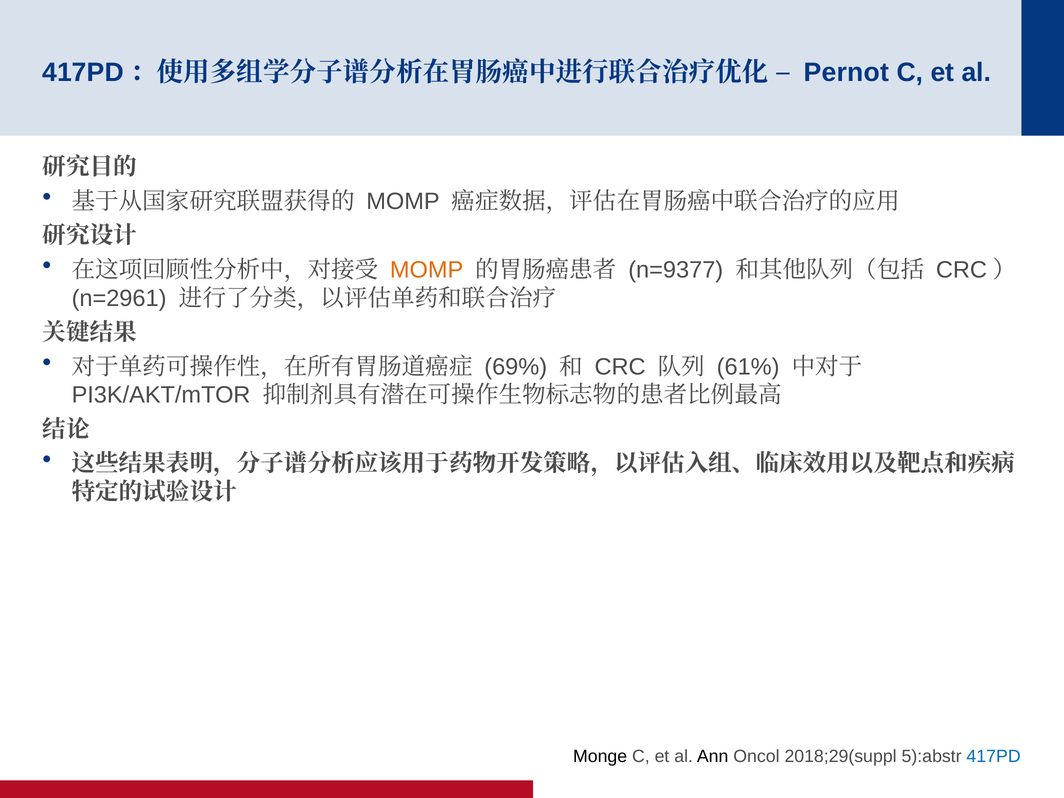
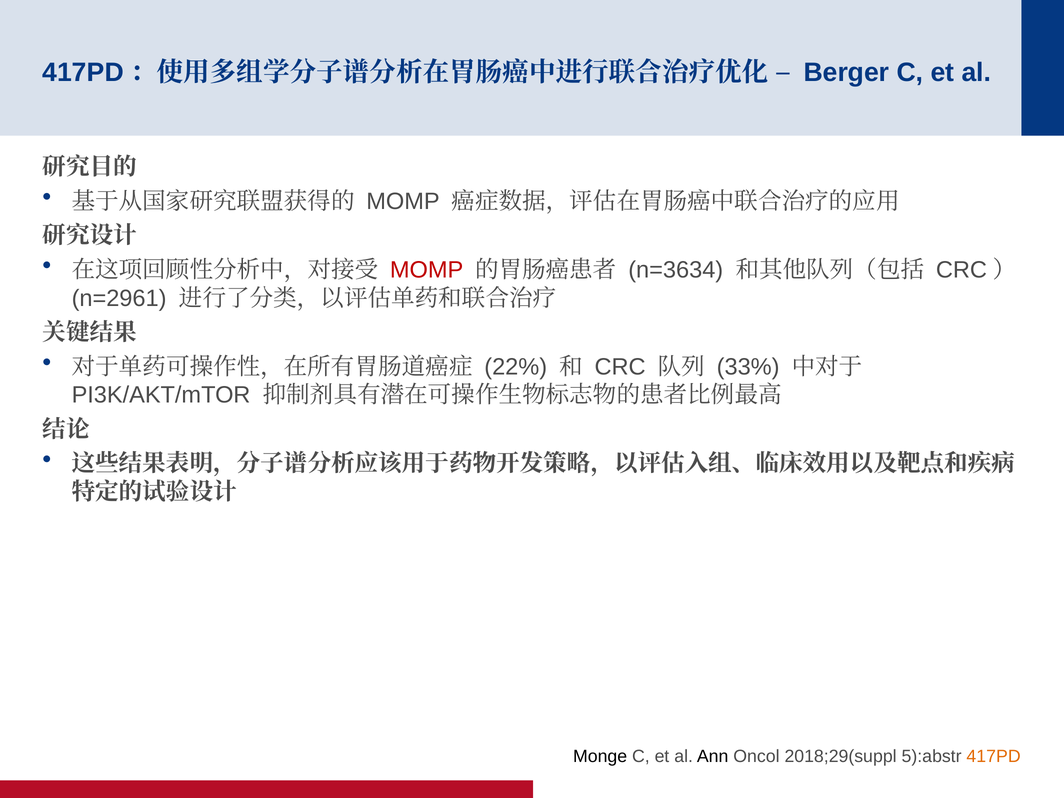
Pernot: Pernot -> Berger (847, 72)
MOMP colour: orange -> red (427, 270)
n=9377: n=9377 -> n=3634 (676, 270)
69%: 69% -> 22% (516, 367)
61%: 61% -> 33% (748, 367)
417PD colour: blue -> orange (994, 757)
